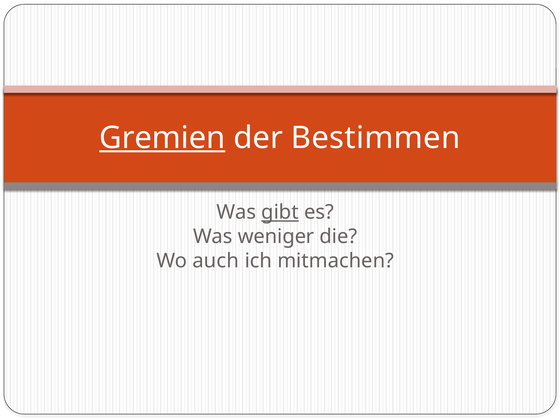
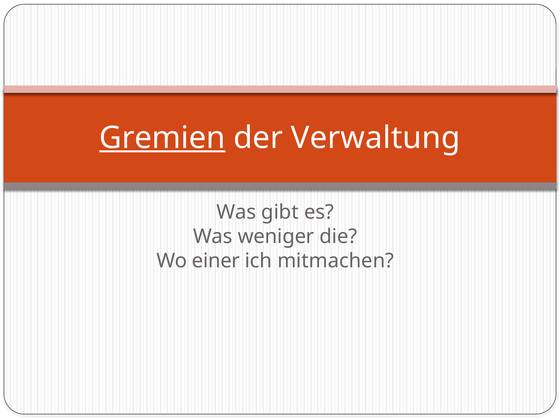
Bestimmen: Bestimmen -> Verwaltung (376, 138)
gibt underline: present -> none (280, 212)
auch: auch -> einer (216, 261)
